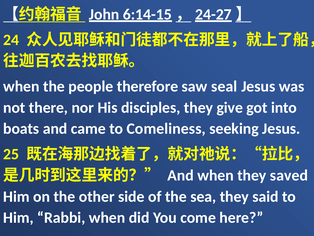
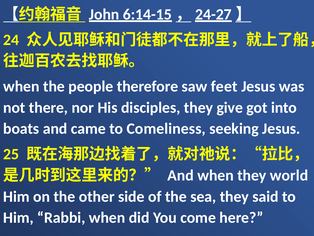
seal: seal -> feet (224, 86)
saved: saved -> world (289, 175)
